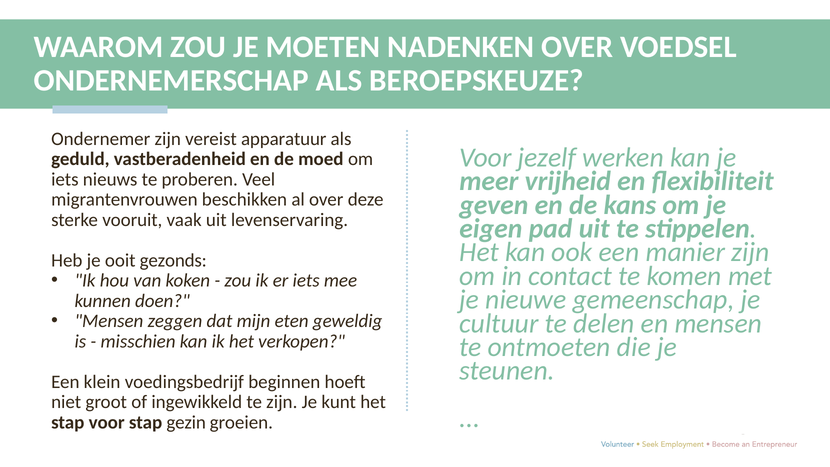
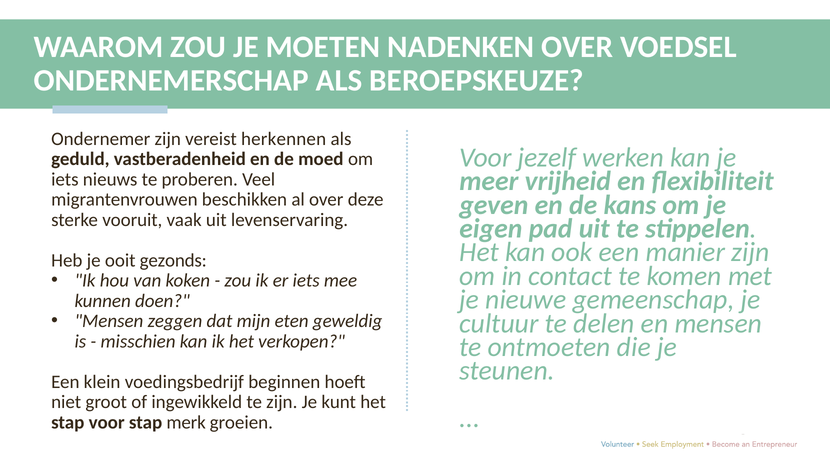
apparatuur: apparatuur -> herkennen (284, 139)
gezin: gezin -> merk (186, 422)
